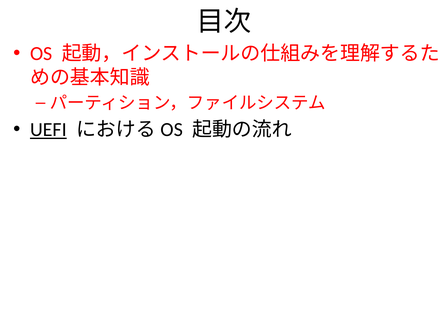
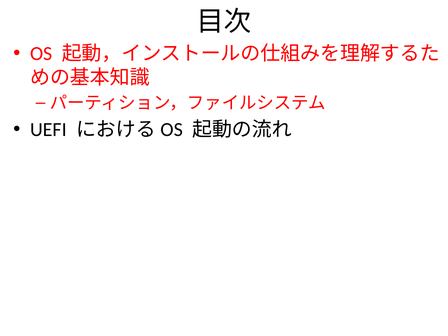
UEFI underline: present -> none (48, 130)
